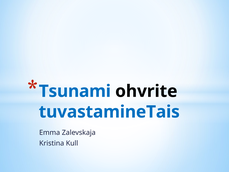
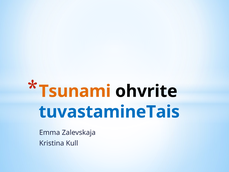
Tsunami colour: blue -> orange (75, 91)
